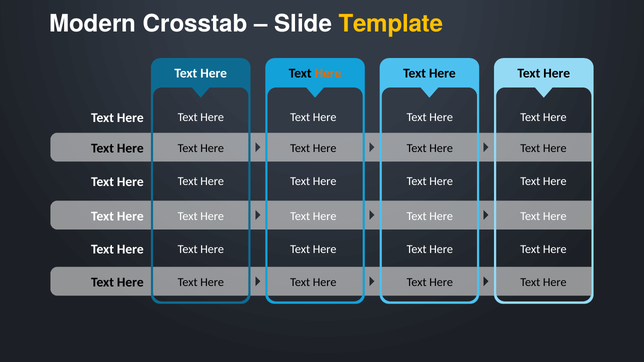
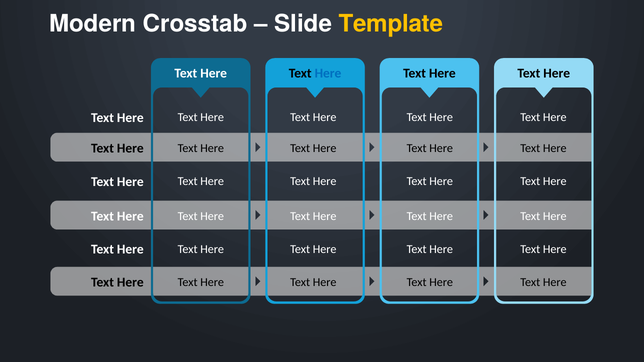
Here colour: orange -> blue (328, 73)
